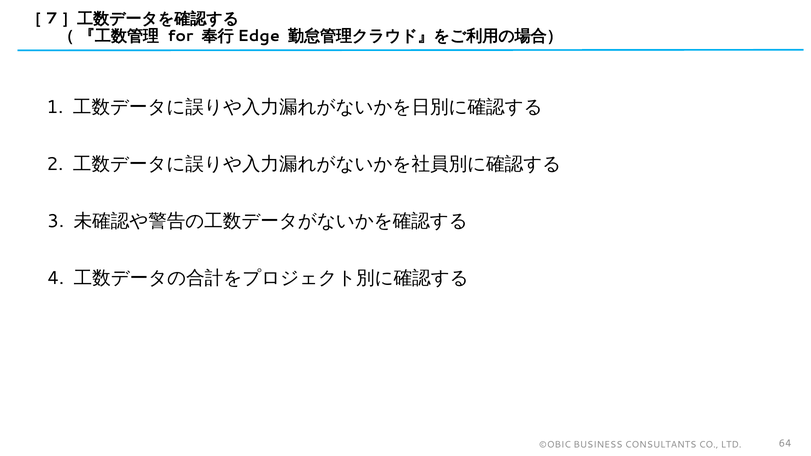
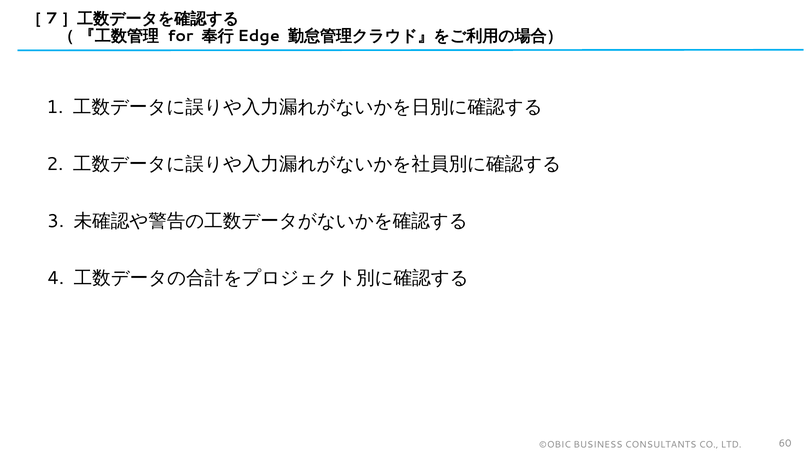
64: 64 -> 60 (785, 444)
